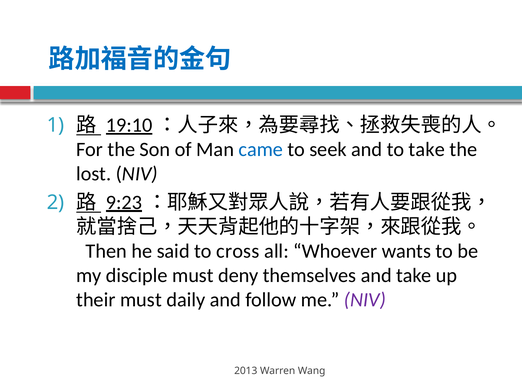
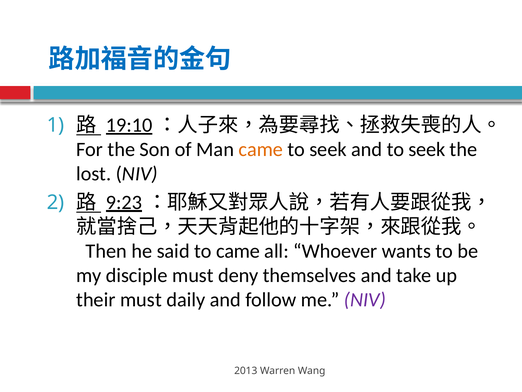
came colour: blue -> orange (261, 149)
and to take: take -> seek (427, 149)
to cross: cross -> came (238, 251)
